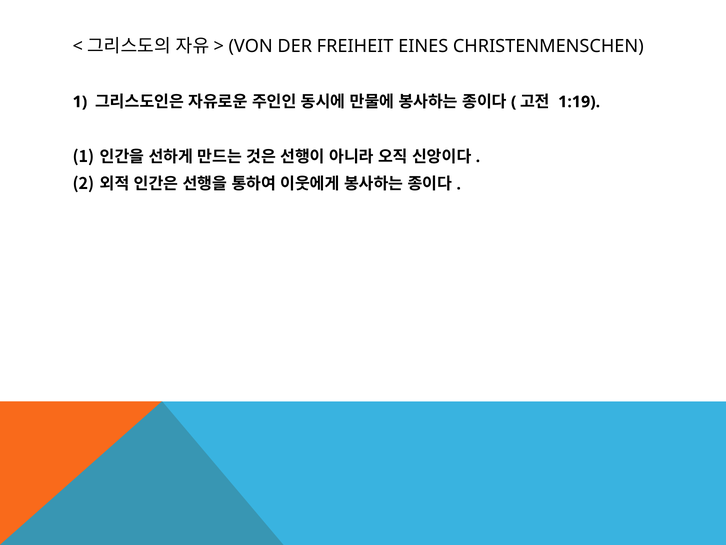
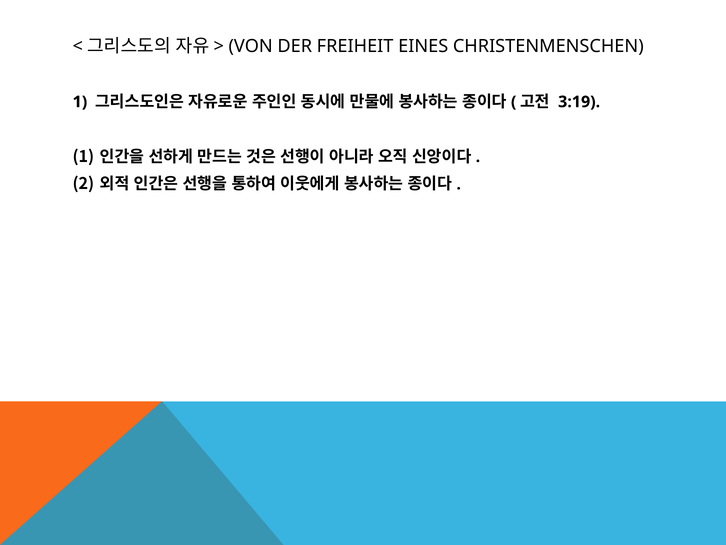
1:19: 1:19 -> 3:19 (579, 102)
